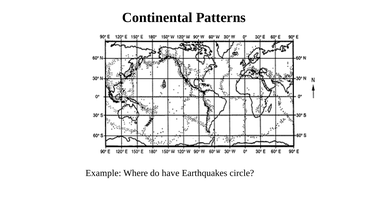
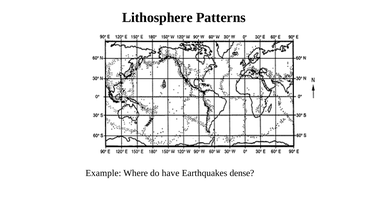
Continental: Continental -> Lithosphere (157, 17)
circle: circle -> dense (242, 173)
